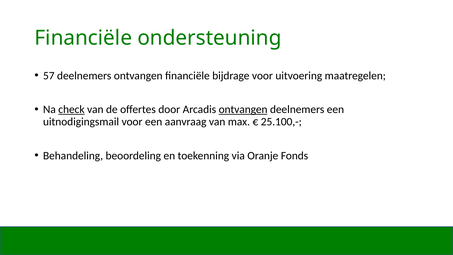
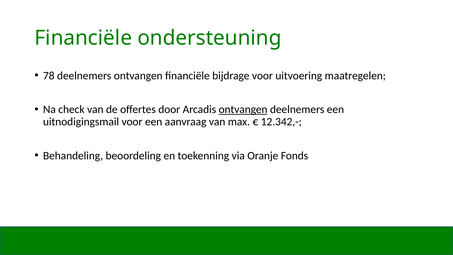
57: 57 -> 78 (49, 76)
check underline: present -> none (71, 109)
25.100,-: 25.100,- -> 12.342,- (281, 122)
